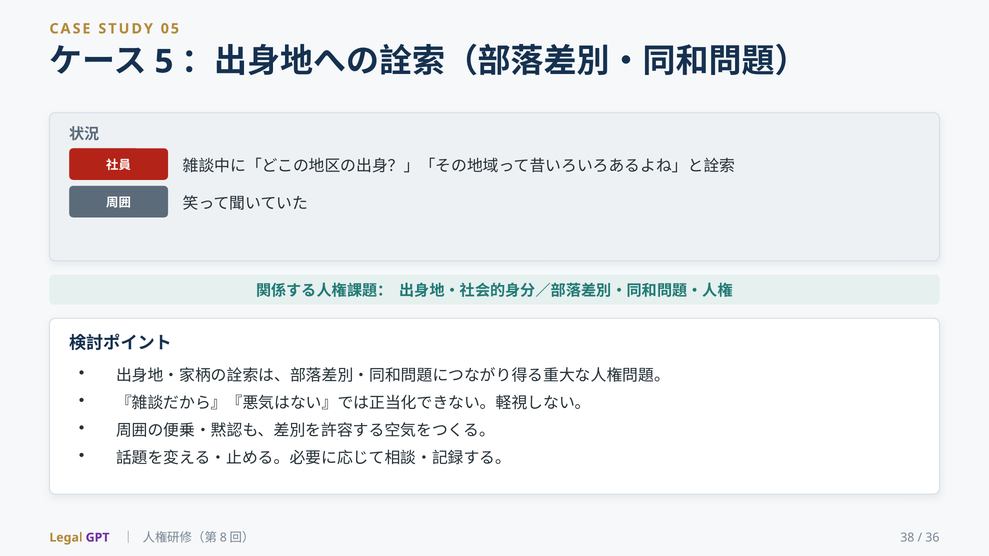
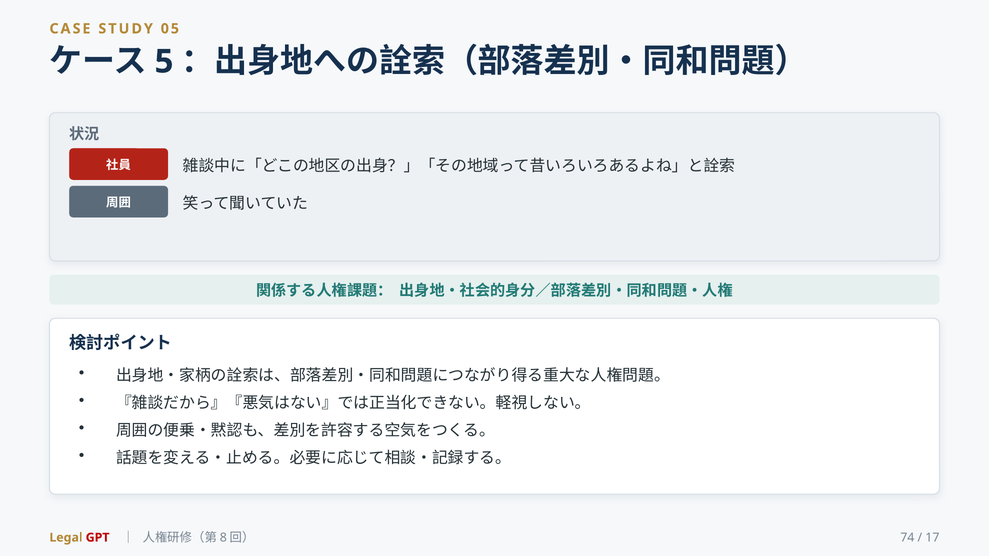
GPT colour: purple -> red (98, 538)
38: 38 -> 74 (907, 538)
36: 36 -> 17 (932, 538)
